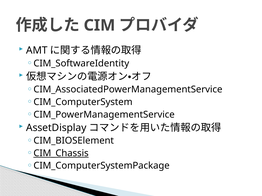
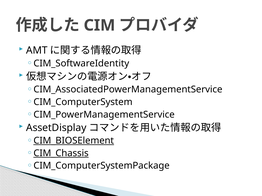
CIM_BIOSElement underline: none -> present (74, 141)
